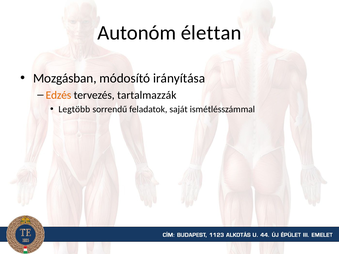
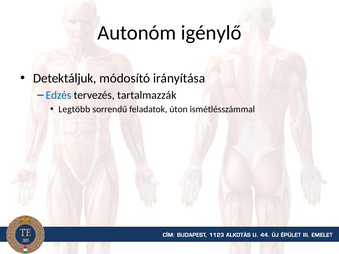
élettan: élettan -> igénylő (211, 33)
Mozgásban: Mozgásban -> Detektáljuk (65, 78)
Edzés colour: orange -> blue (58, 95)
saját: saját -> úton (179, 109)
